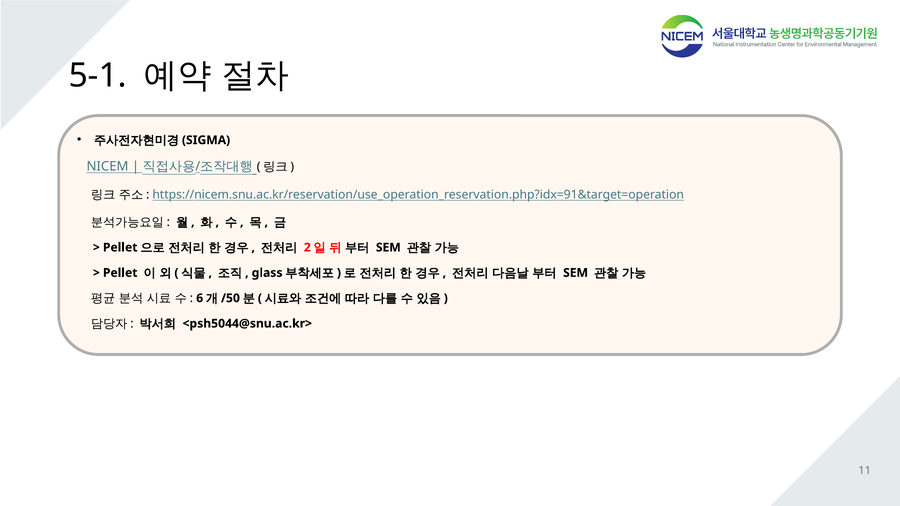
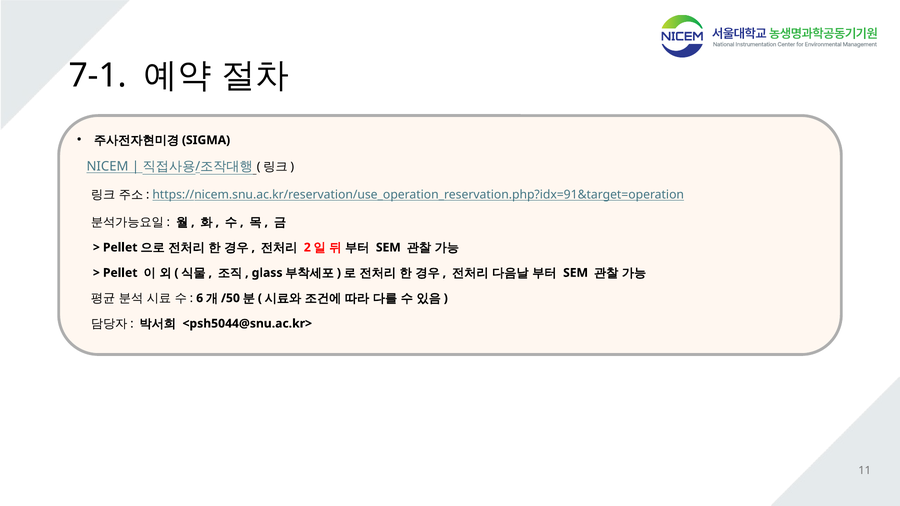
5-1: 5-1 -> 7-1 (98, 76)
